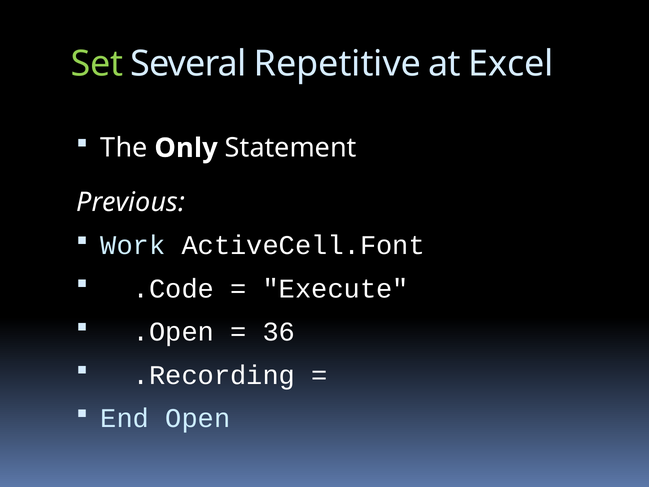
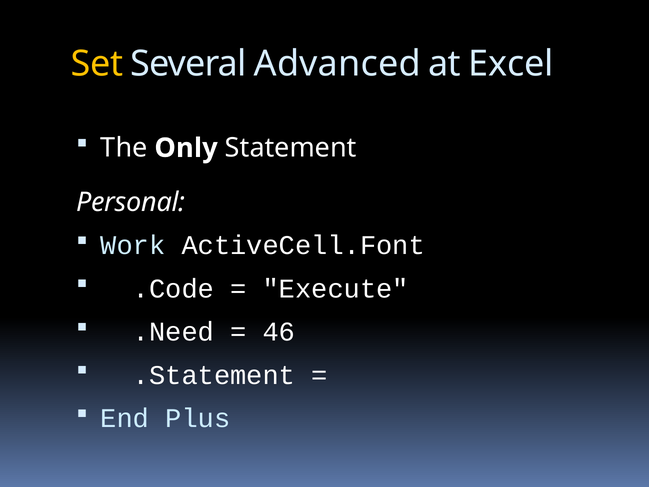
Set colour: light green -> yellow (97, 64)
Repetitive: Repetitive -> Advanced (337, 64)
Previous: Previous -> Personal (131, 202)
.Open: .Open -> .Need (173, 332)
36: 36 -> 46 (279, 332)
.Recording: .Recording -> .Statement (214, 375)
Open: Open -> Plus (198, 418)
